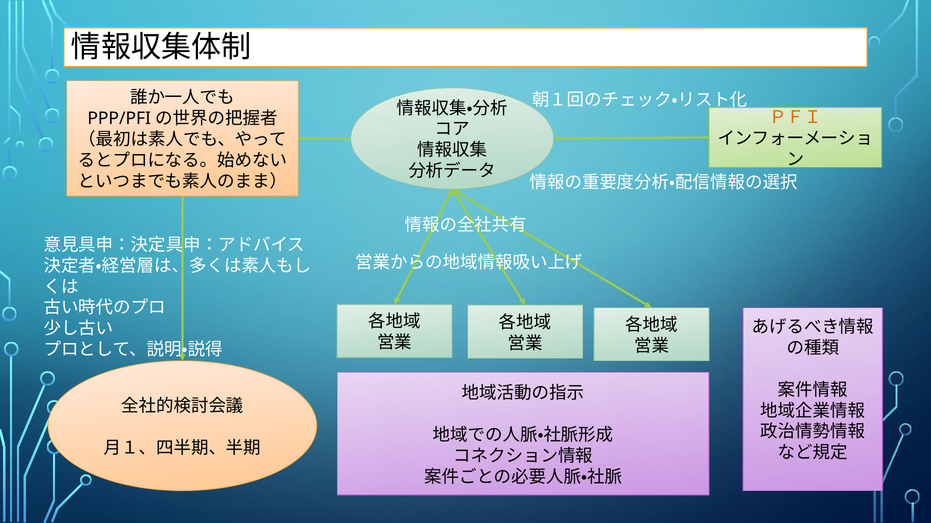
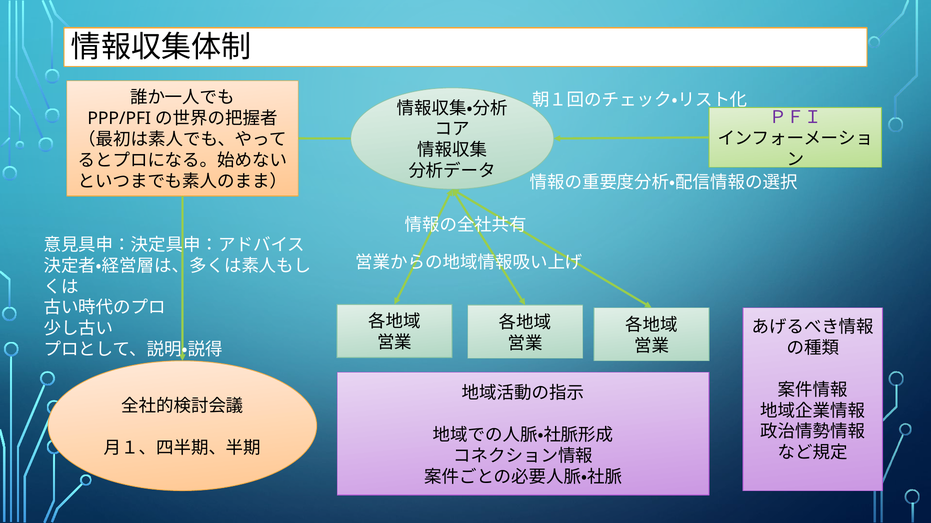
ＰＦＩ colour: orange -> purple (795, 118)
